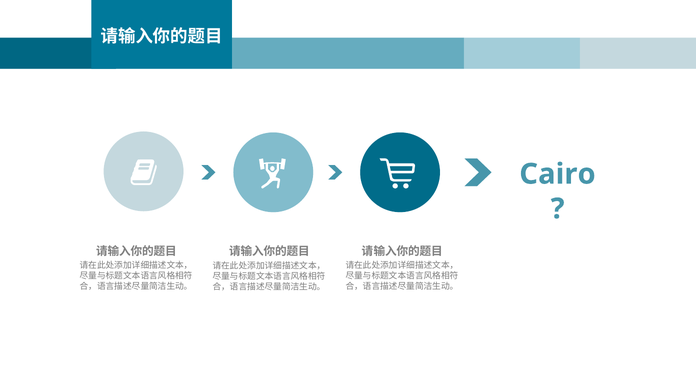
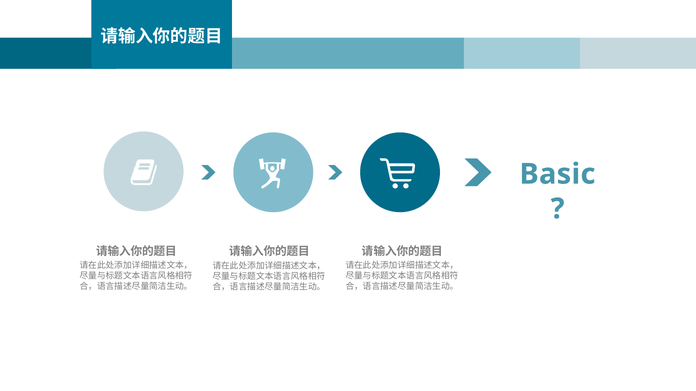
Cairo: Cairo -> Basic (557, 174)
